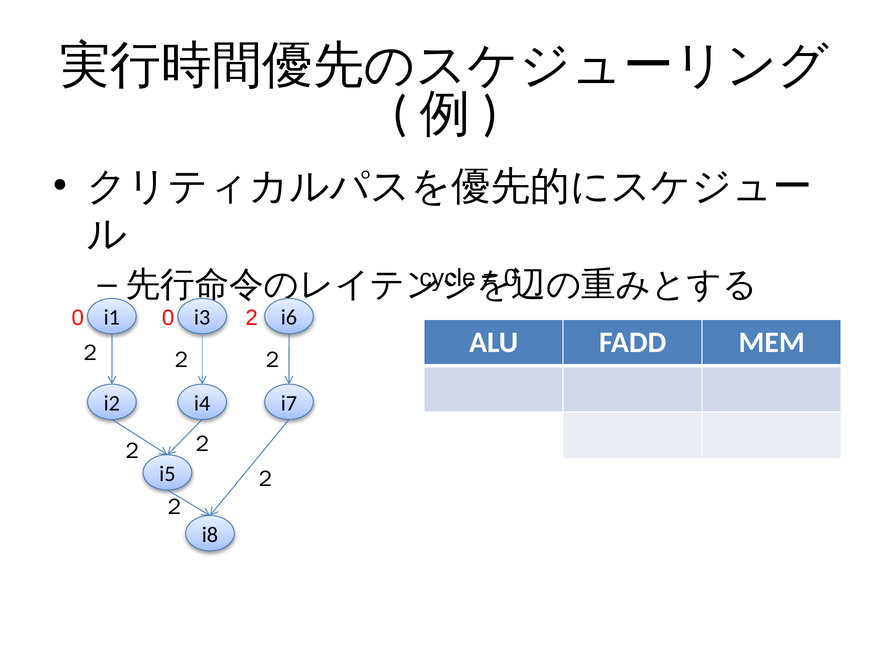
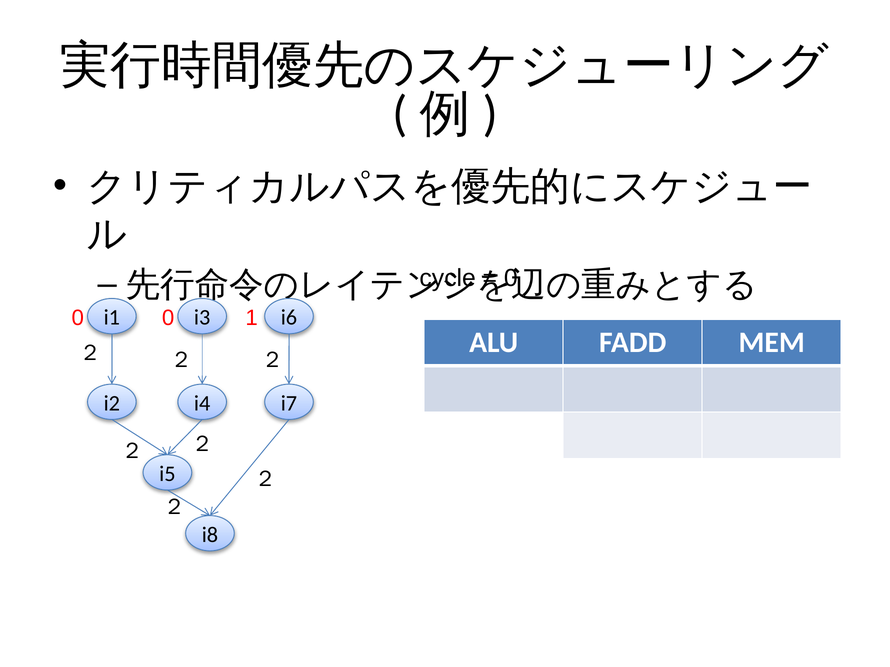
2: 2 -> 1 (252, 318)
